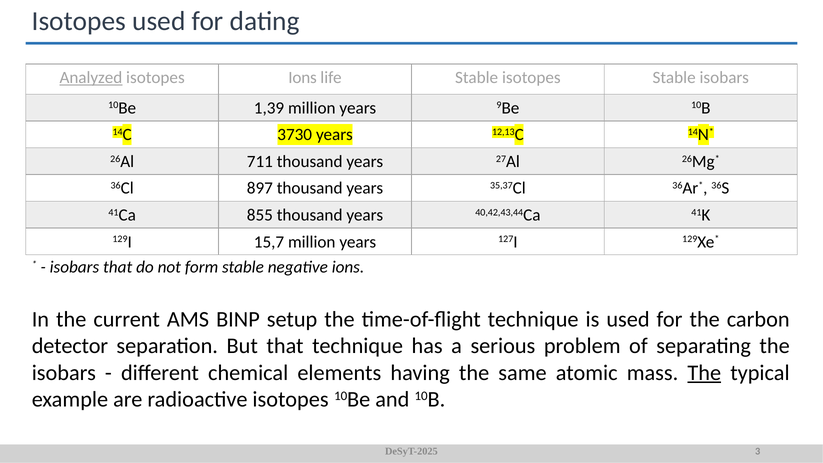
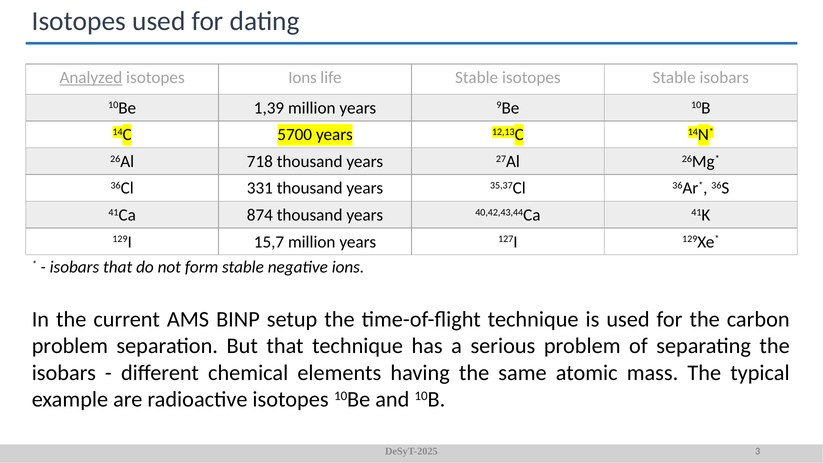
3730: 3730 -> 5700 (295, 135)
711: 711 -> 718 (260, 162)
897: 897 -> 331 (260, 188)
855: 855 -> 874 (260, 215)
detector: detector -> problem (70, 346)
The underline: present -> none (704, 373)
